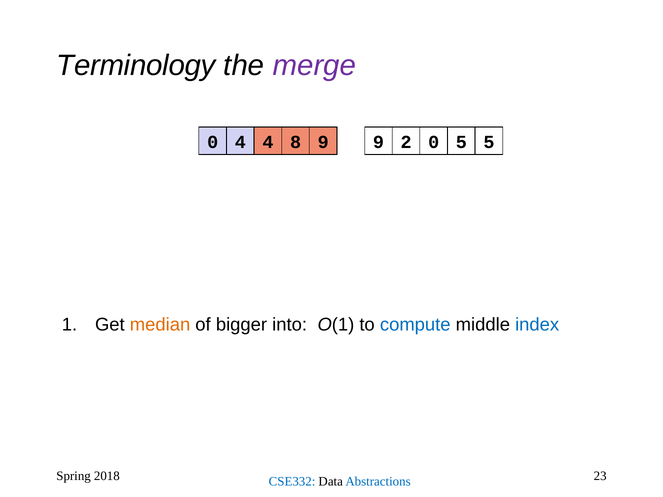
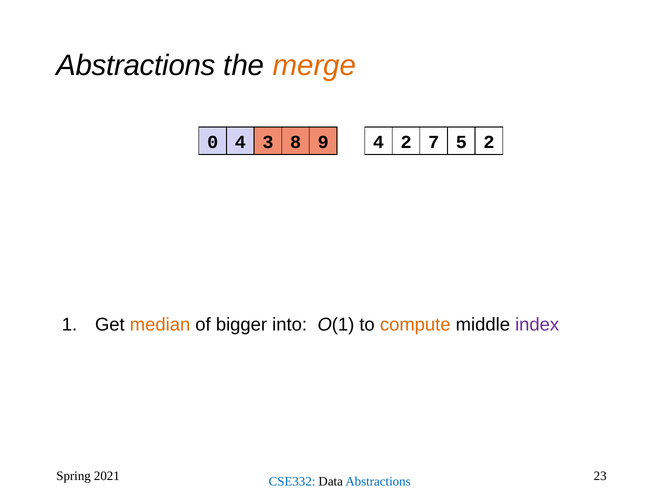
Terminology: Terminology -> Abstractions (136, 66)
merge colour: purple -> orange (314, 66)
4 4: 4 -> 3 (268, 142)
9 9: 9 -> 4 (378, 142)
2 0: 0 -> 7 (434, 142)
5 5: 5 -> 2 (489, 142)
compute colour: blue -> orange (415, 325)
index colour: blue -> purple (537, 325)
2018: 2018 -> 2021 (107, 476)
